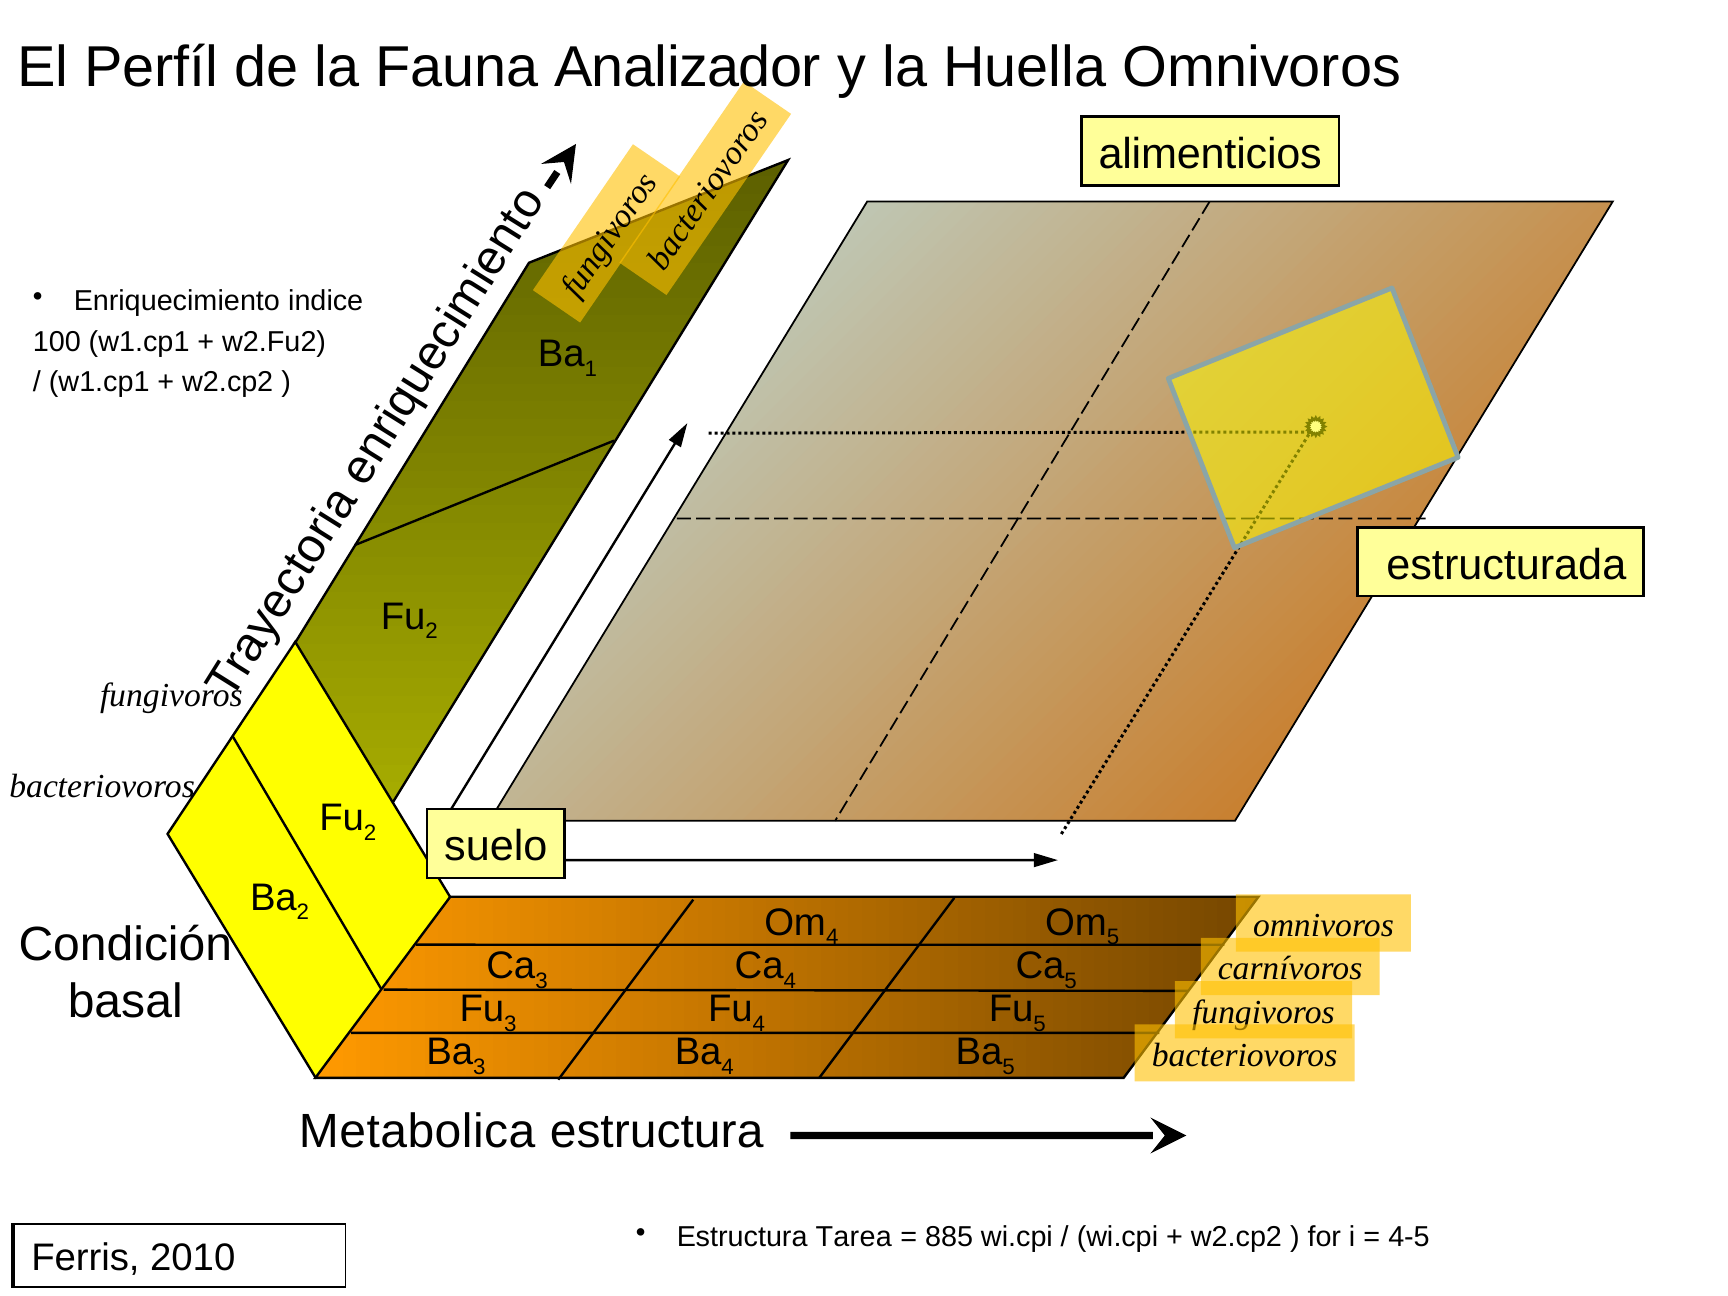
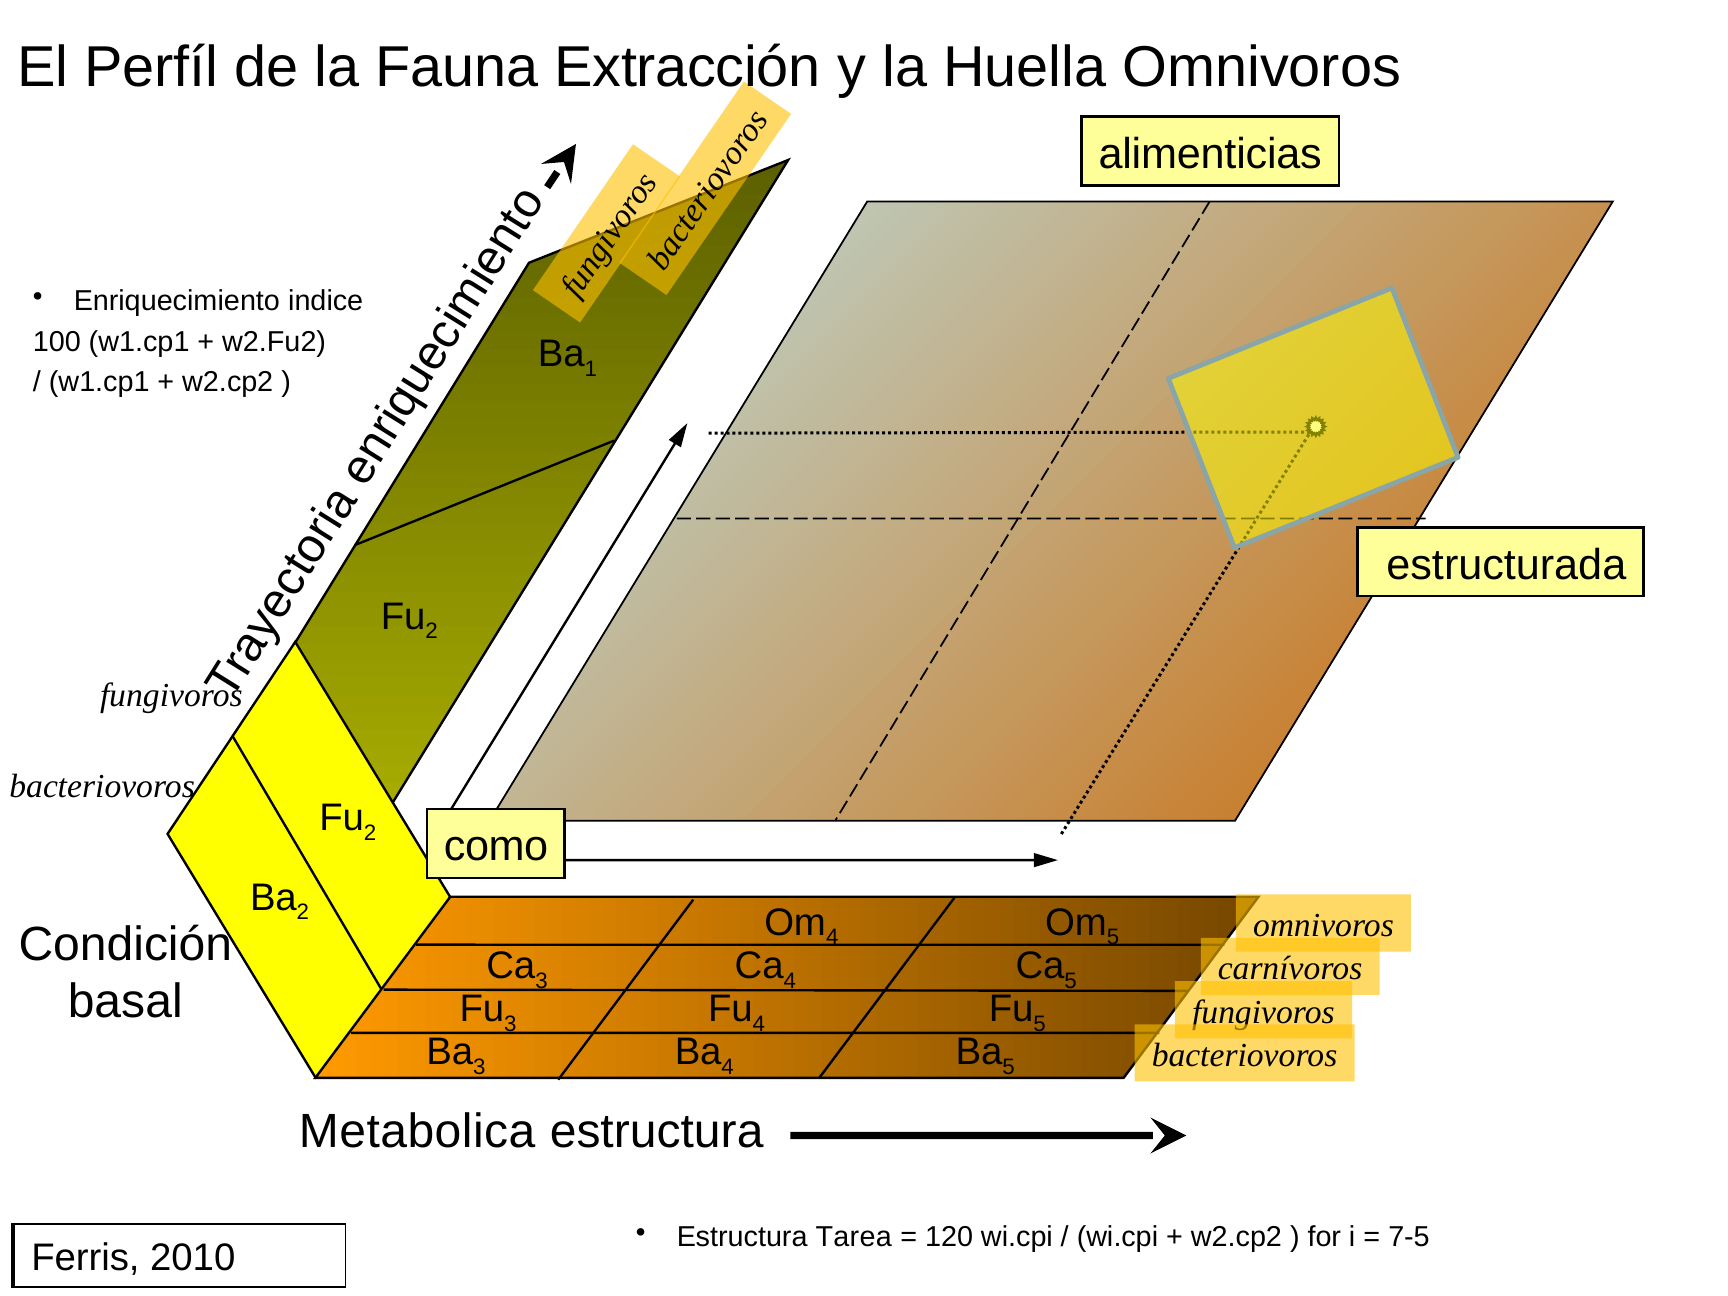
Analizador: Analizador -> Extracción (687, 68)
alimenticios: alimenticios -> alimenticias (1210, 154)
suelo: suelo -> como (496, 847)
885: 885 -> 120 (949, 1237)
4-5: 4-5 -> 7-5 (1409, 1237)
